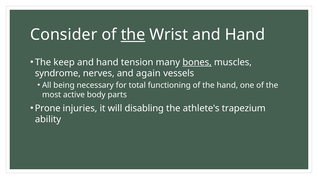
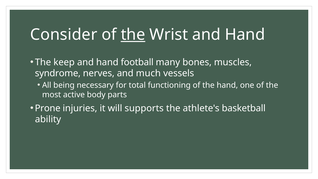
tension: tension -> football (137, 62)
bones underline: present -> none (197, 62)
again: again -> much (148, 73)
disabling: disabling -> supports (144, 108)
trapezium: trapezium -> basketball (244, 108)
